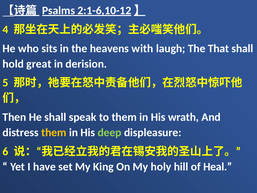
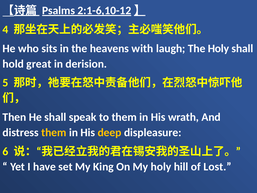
The That: That -> Holy (218, 48)
deep colour: light green -> yellow (110, 132)
Heal: Heal -> Lost (218, 167)
